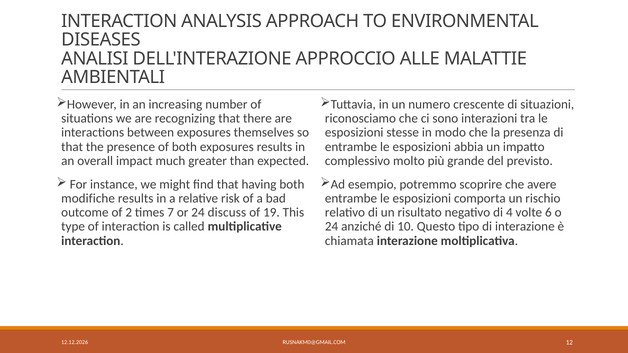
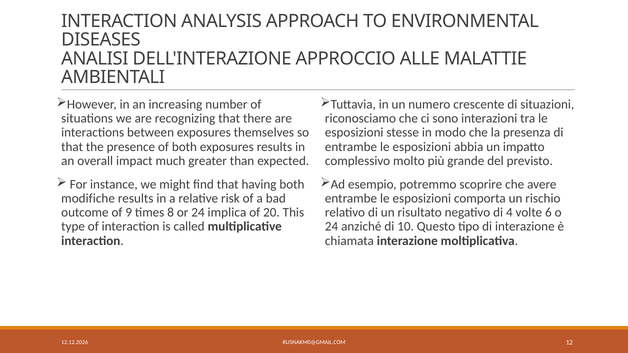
2: 2 -> 9 (129, 213)
7: 7 -> 8 (171, 213)
discuss: discuss -> implica (227, 213)
19: 19 -> 20 (271, 213)
